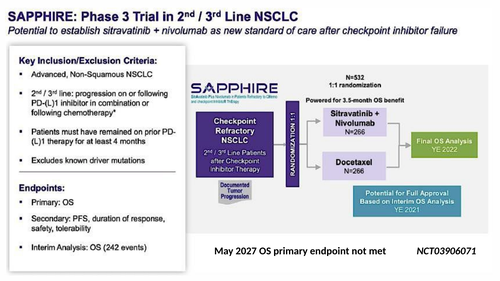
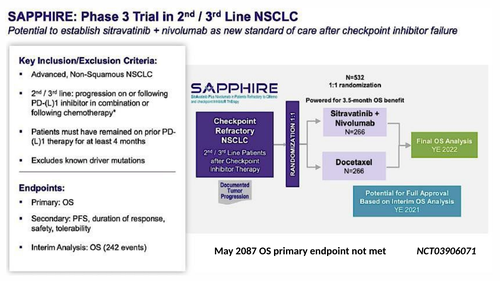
2027: 2027 -> 2087 (246, 251)
